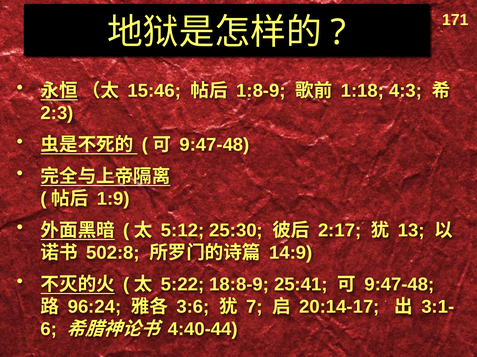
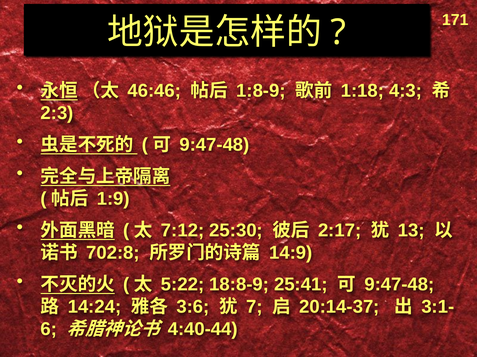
15:46: 15:46 -> 46:46 (154, 91)
5:12: 5:12 -> 7:12 (183, 231)
502:8: 502:8 -> 702:8 (113, 253)
96:24: 96:24 -> 14:24 (94, 307)
20:14-17: 20:14-17 -> 20:14-37 (339, 307)
